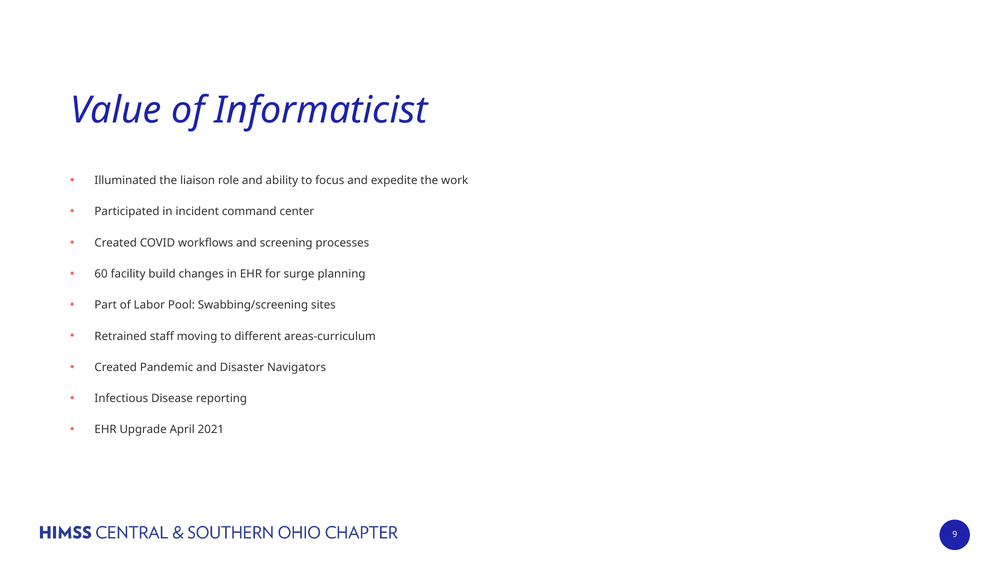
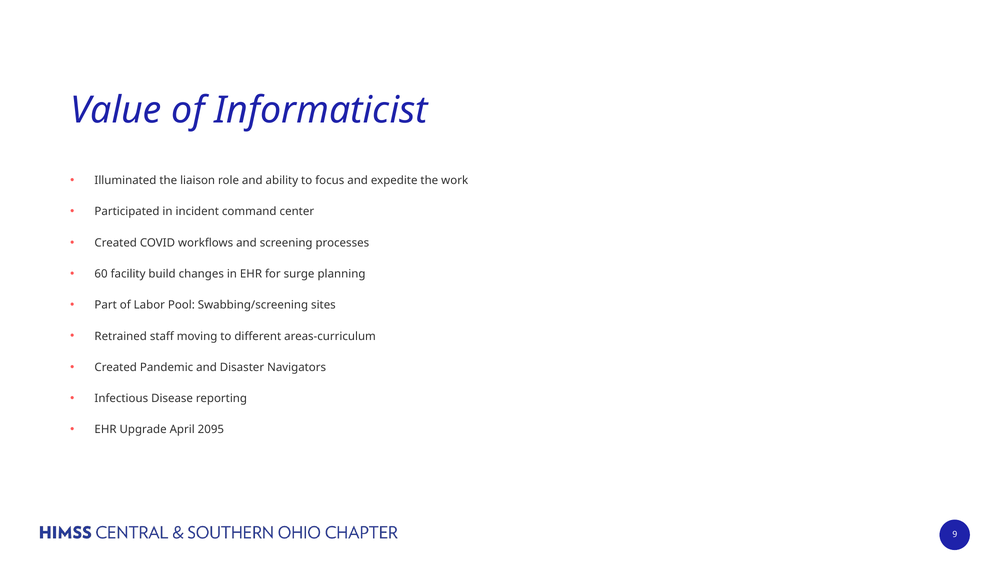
2021: 2021 -> 2095 (211, 429)
